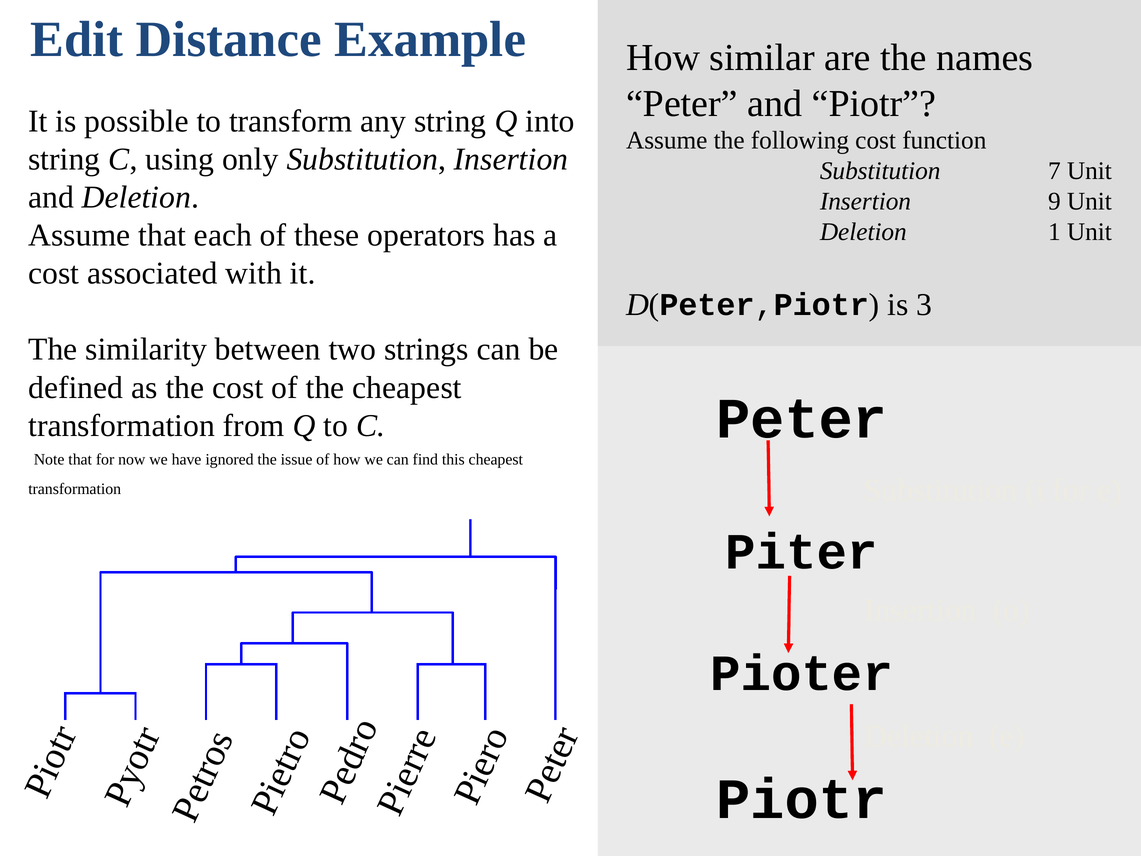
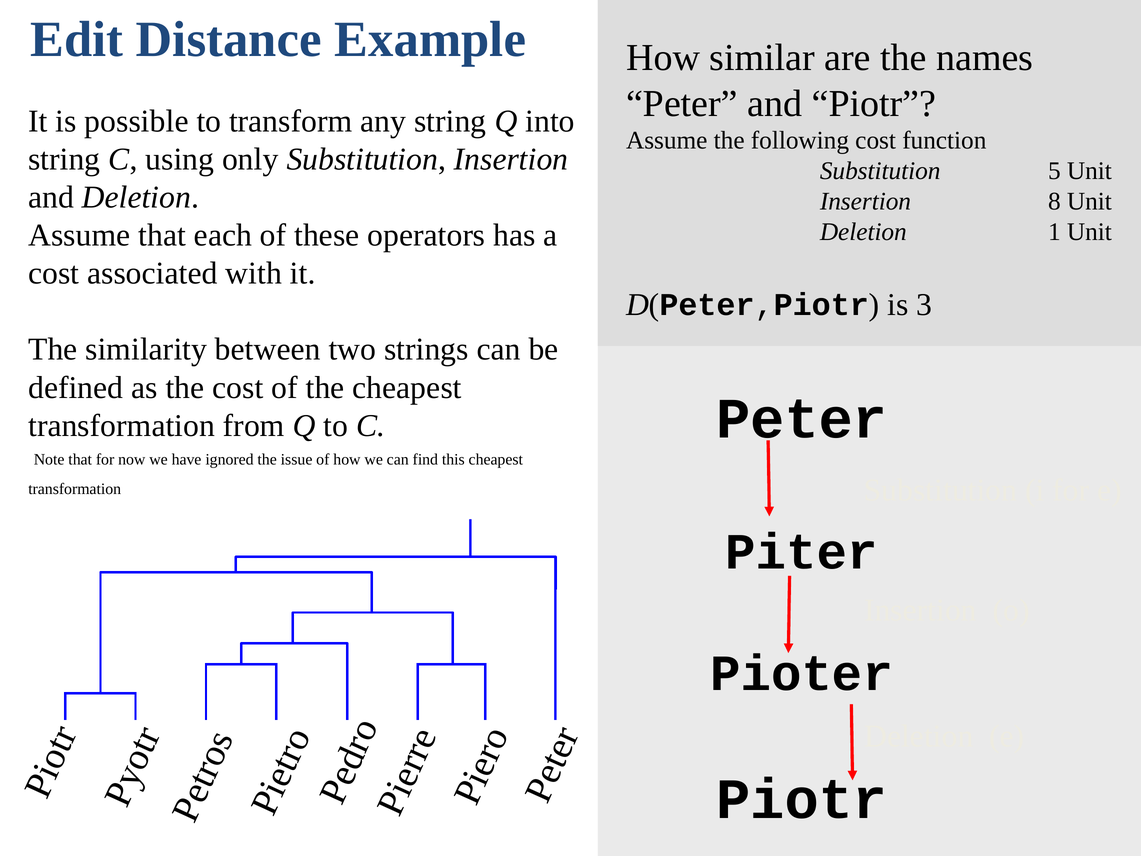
7: 7 -> 5 (1054, 171)
9: 9 -> 8 (1054, 201)
